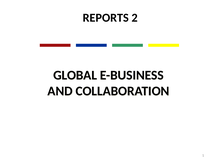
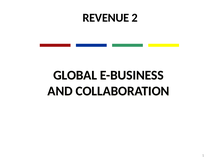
REPORTS: REPORTS -> REVENUE (106, 18)
